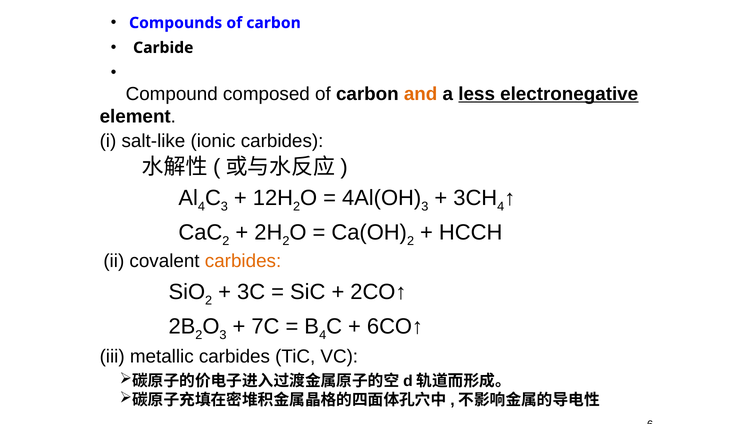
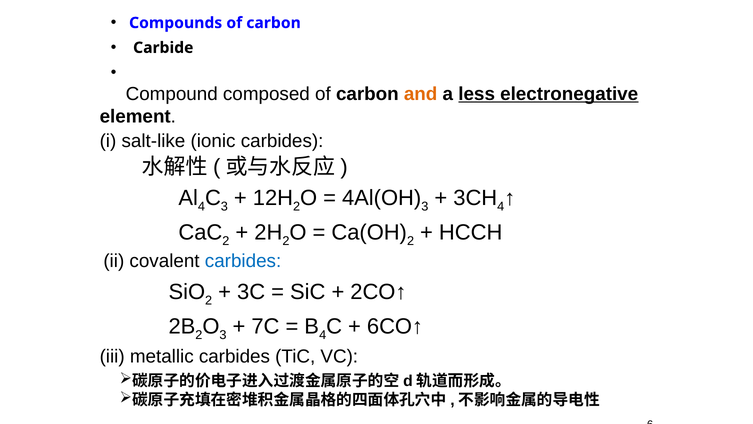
carbides colour: orange -> blue (243, 261)
